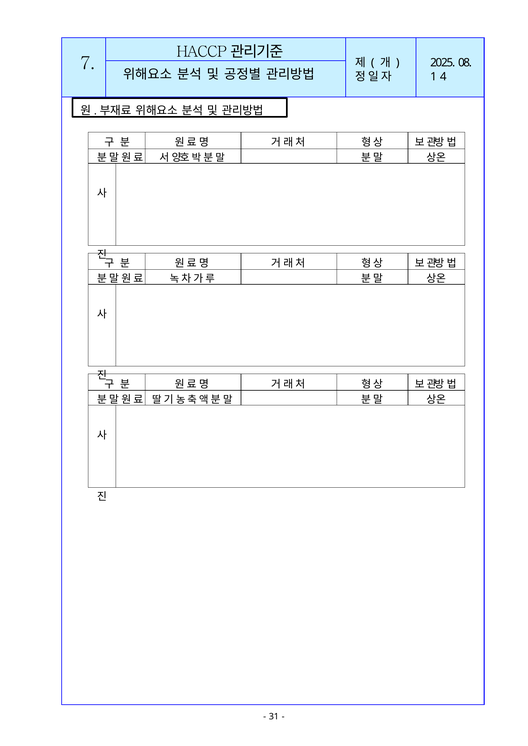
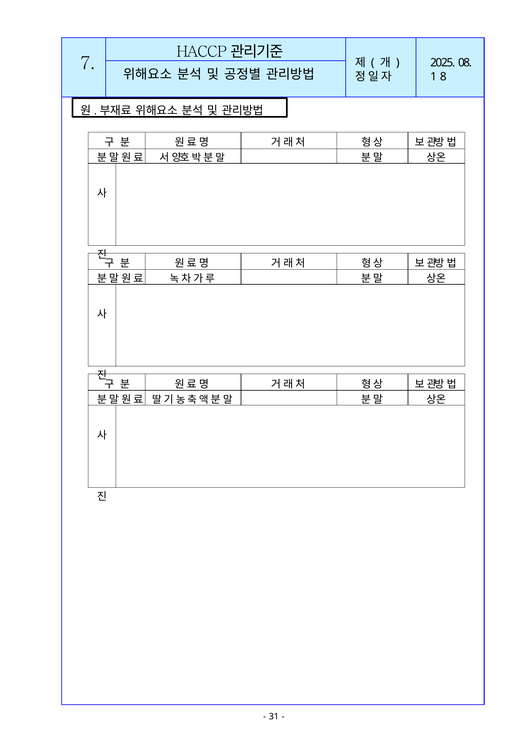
4: 4 -> 8 (443, 77)
